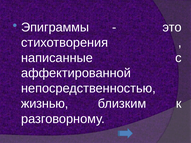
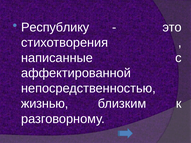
Эпиграммы: Эпиграммы -> Республику (55, 27)
